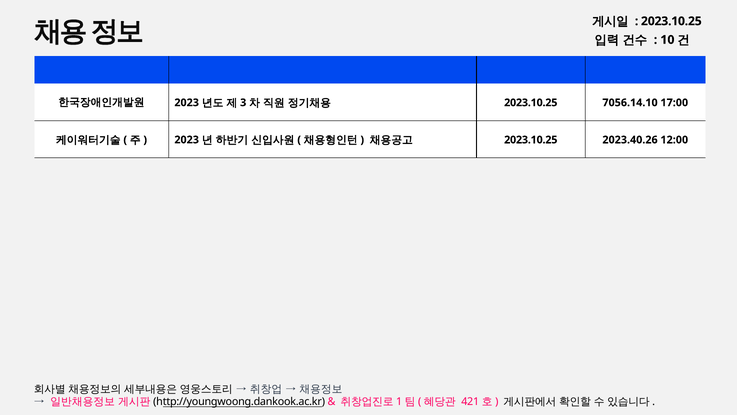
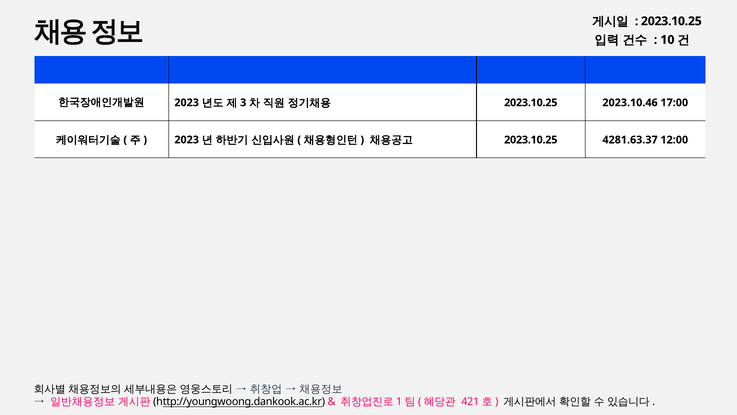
7056.14.10: 7056.14.10 -> 2023.10.46 (630, 103)
2023.40.26: 2023.40.26 -> 4281.63.37 (630, 140)
